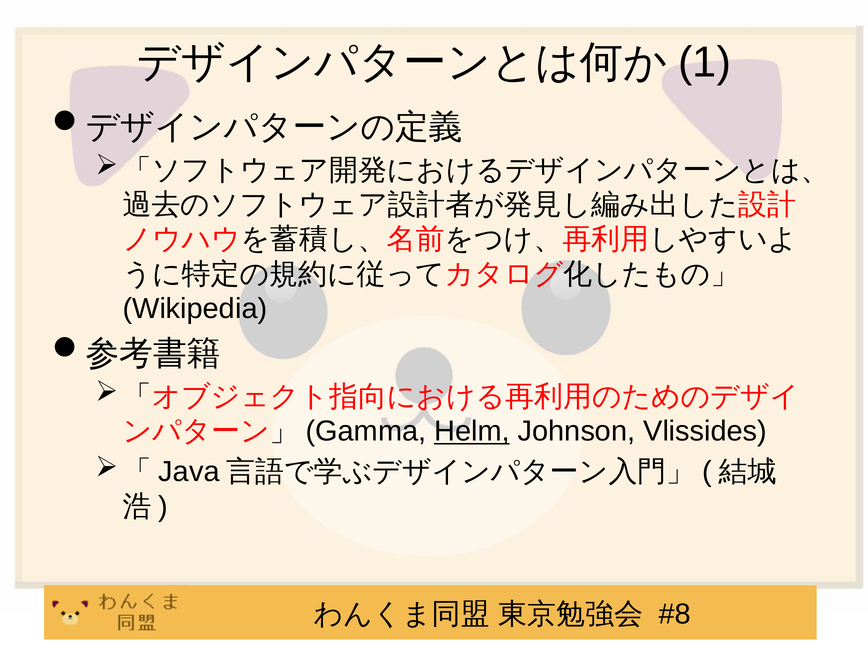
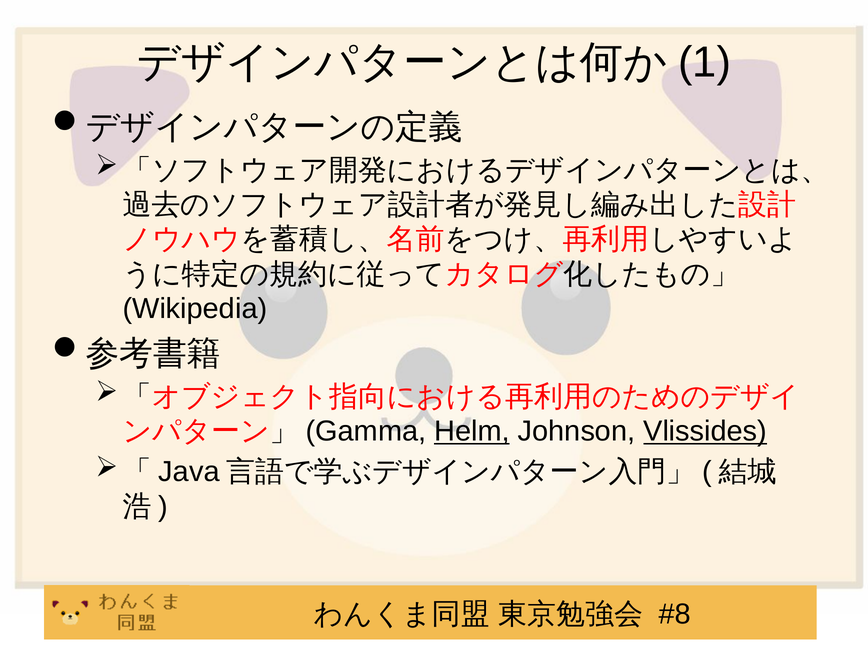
Vlissides underline: none -> present (705, 431)
